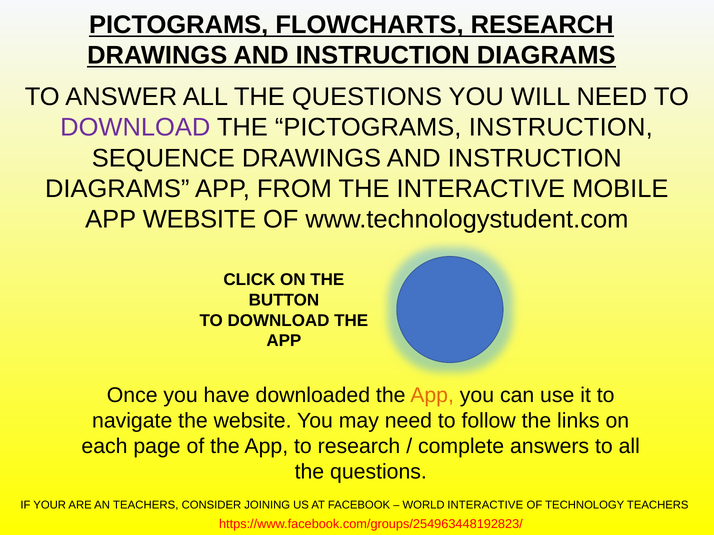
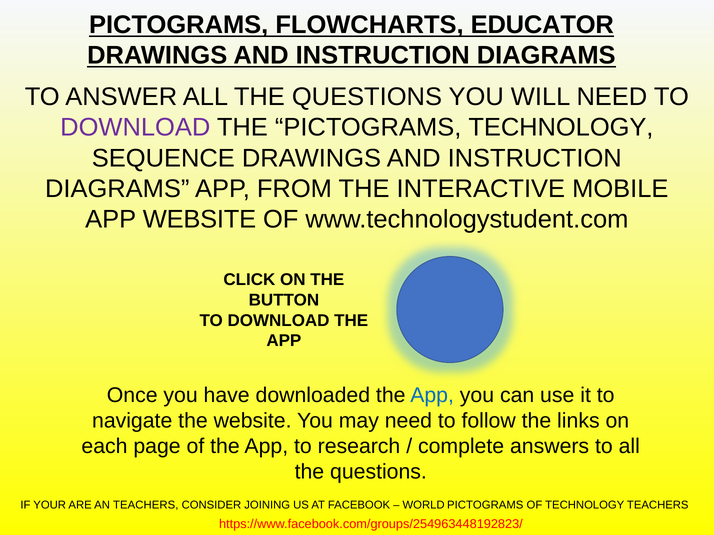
FLOWCHARTS RESEARCH: RESEARCH -> EDUCATOR (542, 25)
PICTOGRAMS INSTRUCTION: INSTRUCTION -> TECHNOLOGY (561, 128)
App colour: orange -> blue (432, 396)
WORLD INTERACTIVE: INTERACTIVE -> PICTOGRAMS (485, 505)
